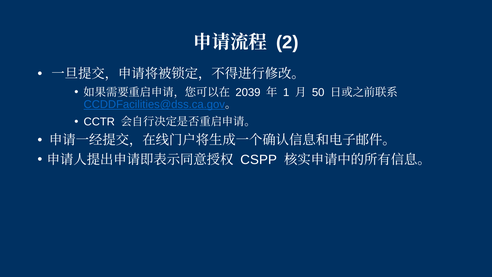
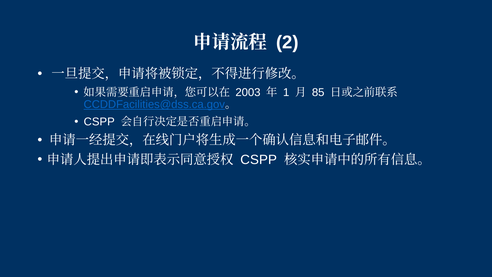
2039: 2039 -> 2003 (248, 92)
50: 50 -> 85 (318, 92)
CCTR: CCTR -> CSPP (99, 122)
